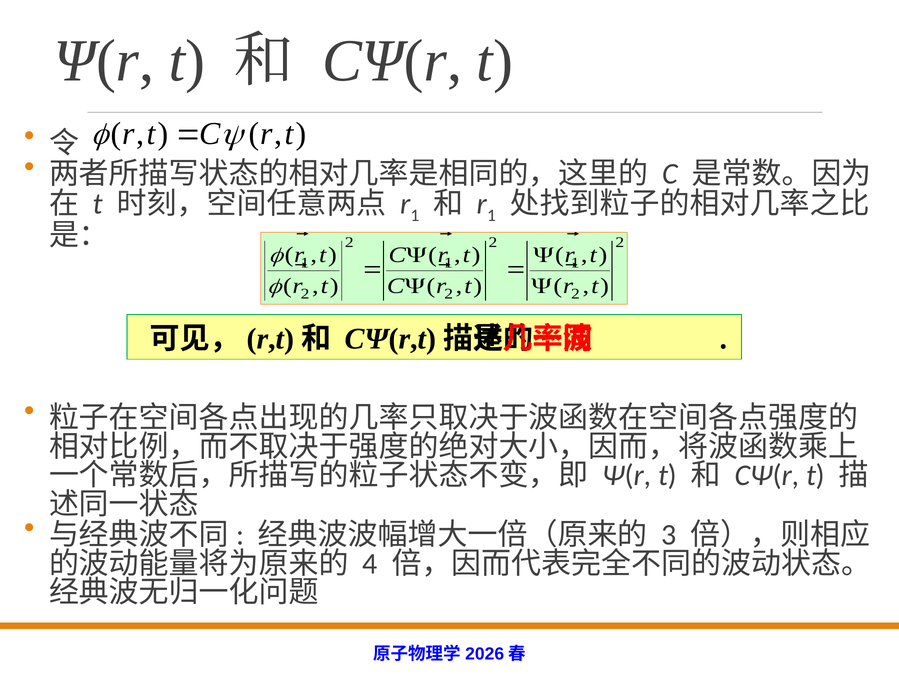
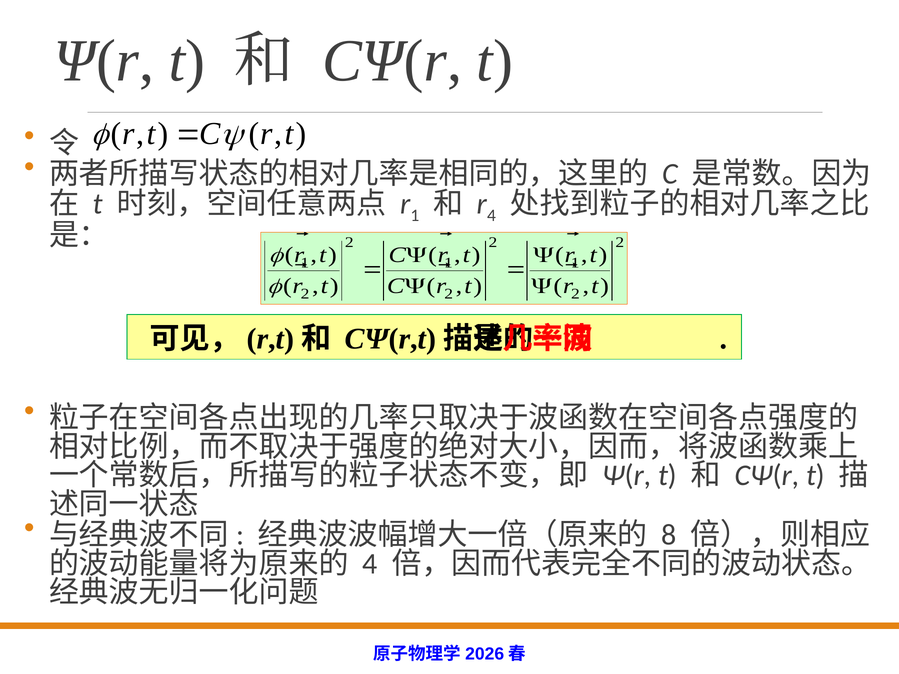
1: 1 -> 4 (492, 216)
3: 3 -> 8 (669, 535)
